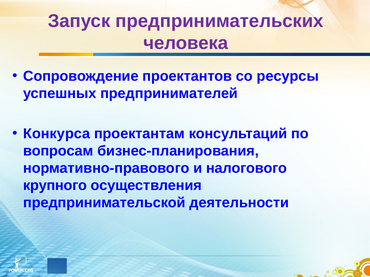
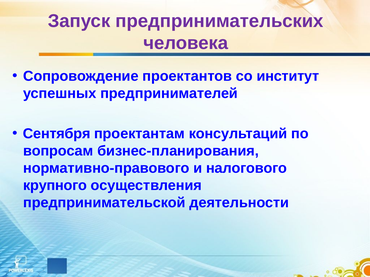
ресурсы: ресурсы -> институт (288, 76)
Конкурса: Конкурса -> Сентября (57, 134)
